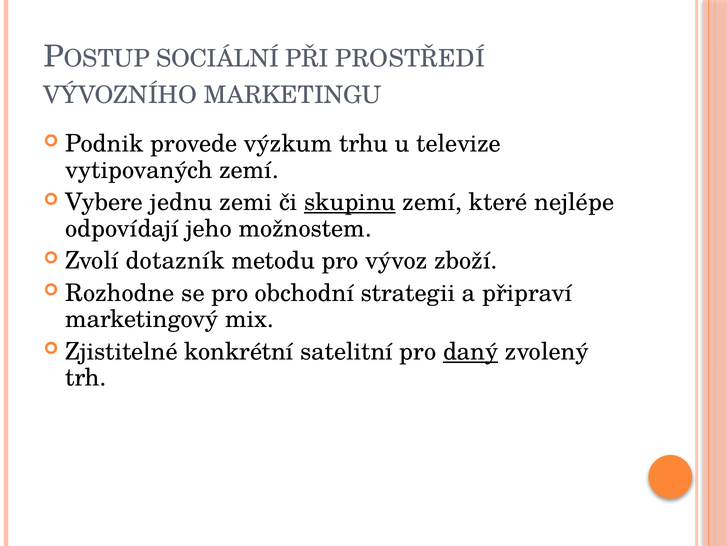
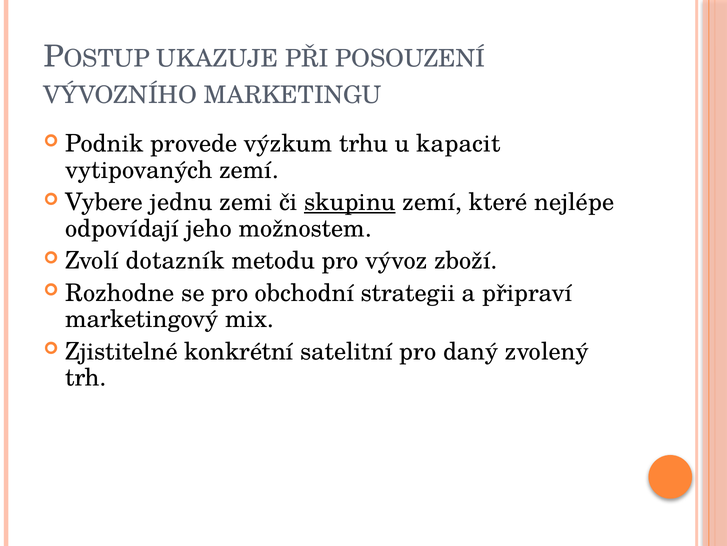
SOCIÁLNÍ: SOCIÁLNÍ -> UKAZUJE (217, 59)
PROSTŘEDÍ: PROSTŘEDÍ -> POSOUZENÍ (410, 59)
televize: televize -> kapacit (459, 144)
daný underline: present -> none (471, 351)
